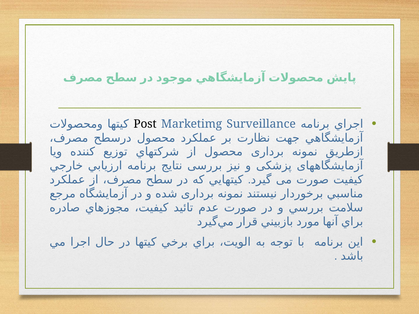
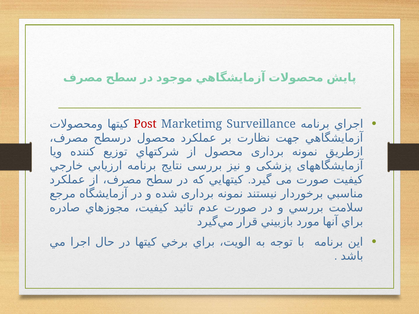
Post colour: black -> red (145, 124)
